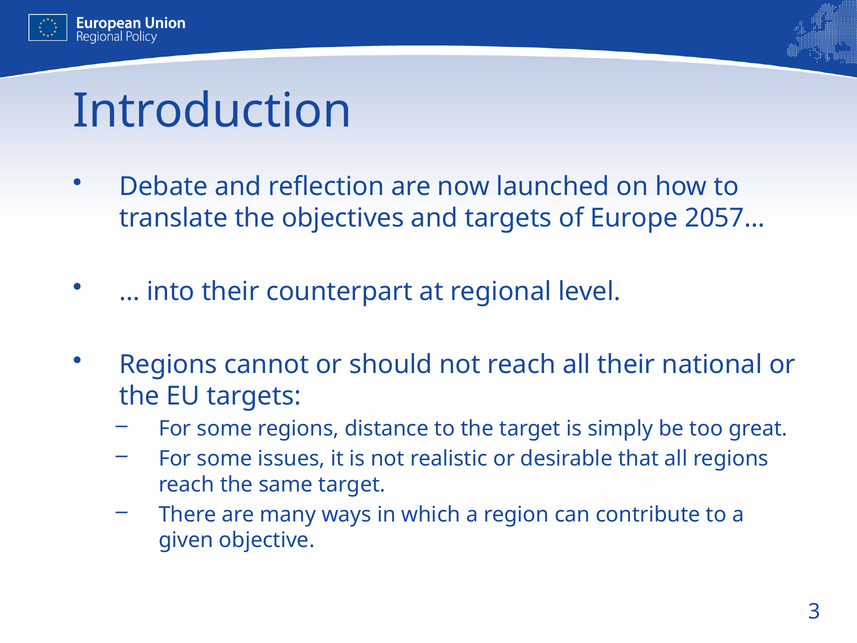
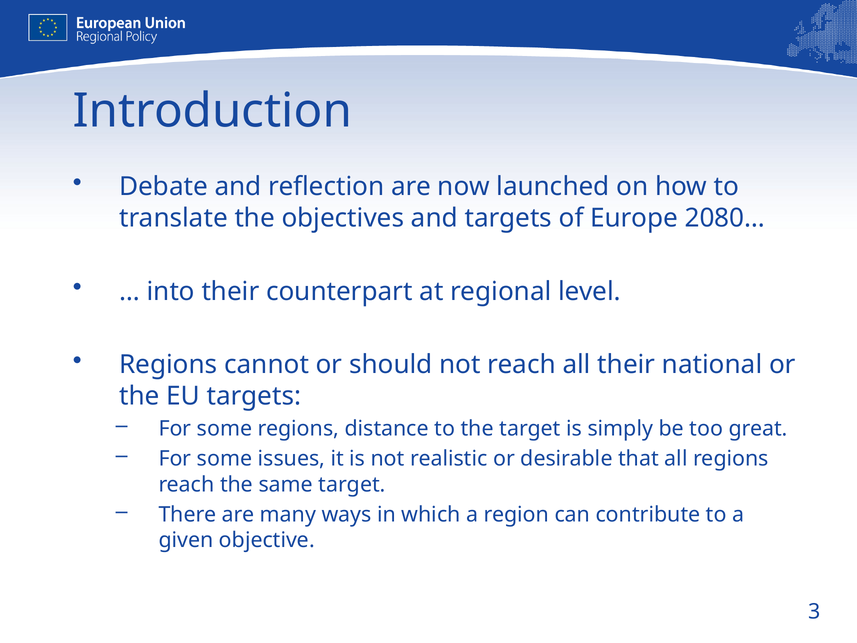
2057…: 2057… -> 2080… (725, 218)
